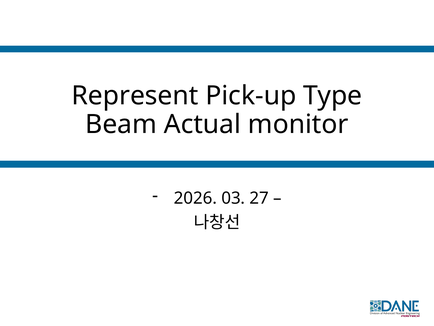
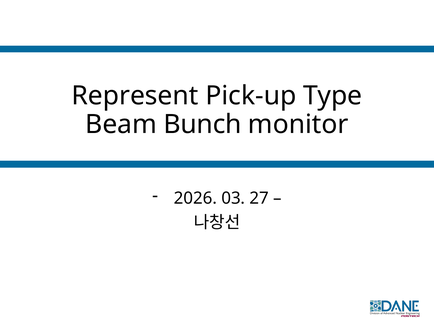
Actual: Actual -> Bunch (203, 124)
